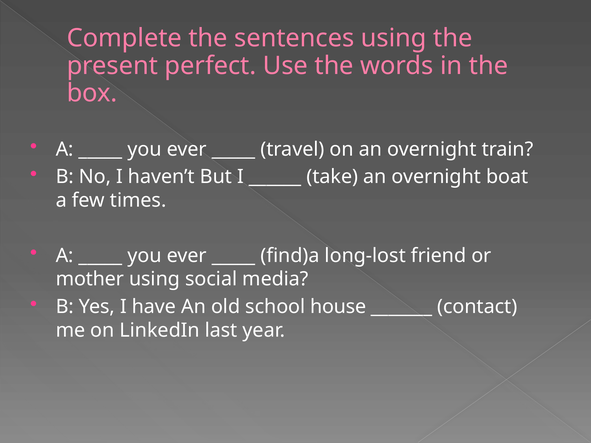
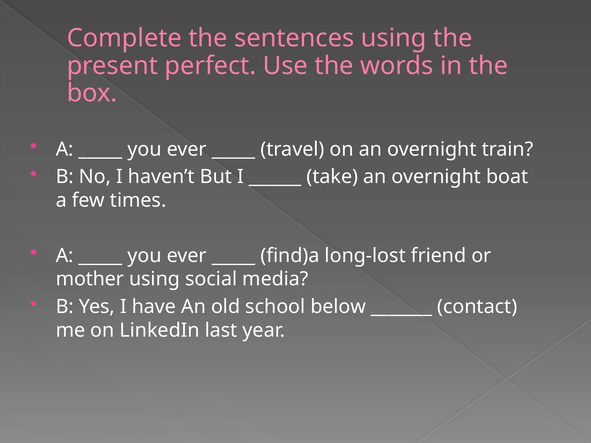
house: house -> below (338, 307)
